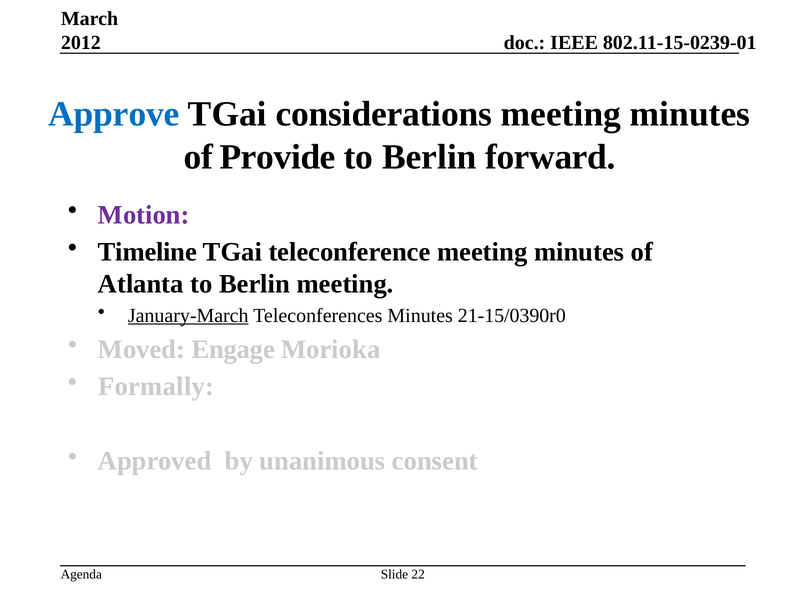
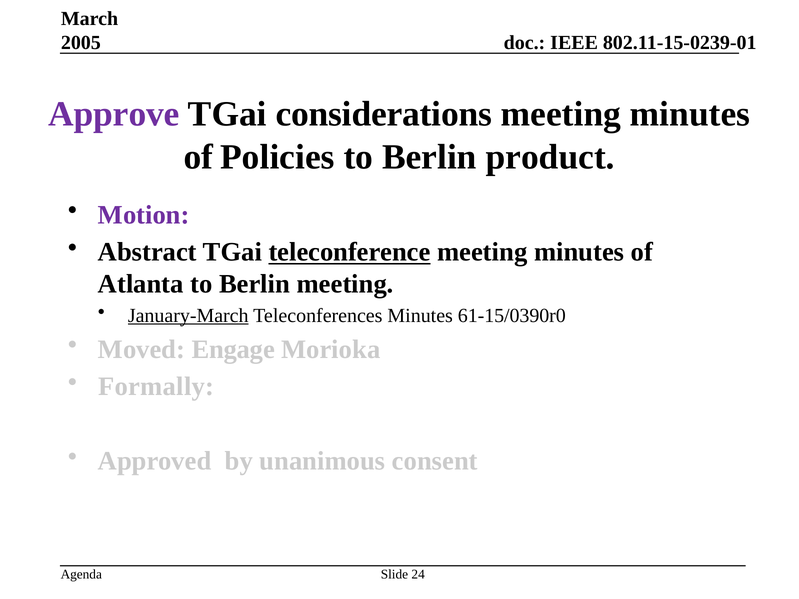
2012: 2012 -> 2005 (81, 43)
Approve colour: blue -> purple (114, 114)
Provide: Provide -> Policies (277, 157)
forward: forward -> product (550, 157)
Timeline: Timeline -> Abstract (147, 252)
teleconference underline: none -> present (350, 252)
21-15/0390r0: 21-15/0390r0 -> 61-15/0390r0 (512, 316)
22: 22 -> 24 (418, 575)
